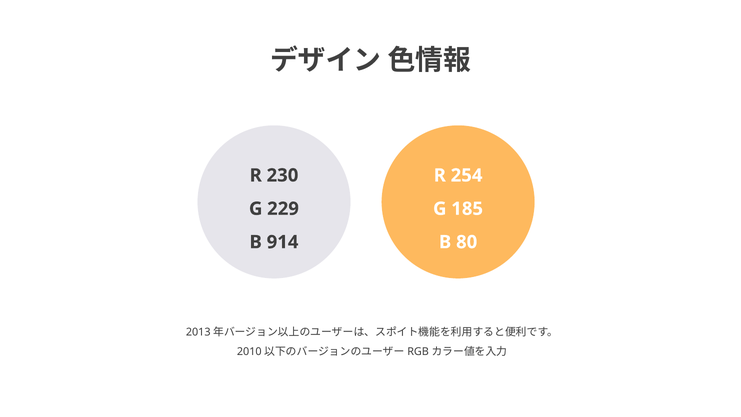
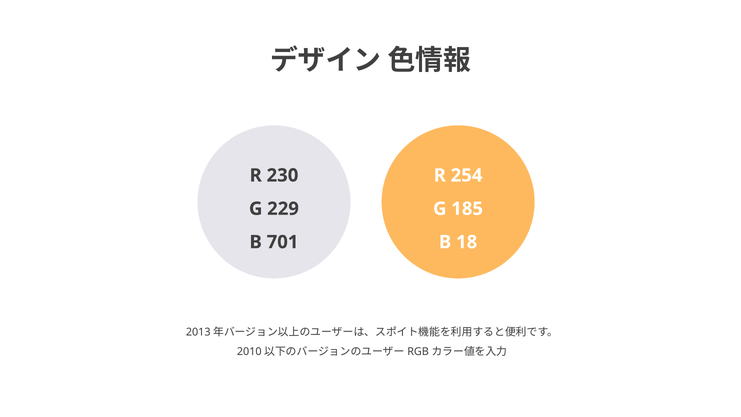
914: 914 -> 701 (283, 242)
80: 80 -> 18 (467, 242)
